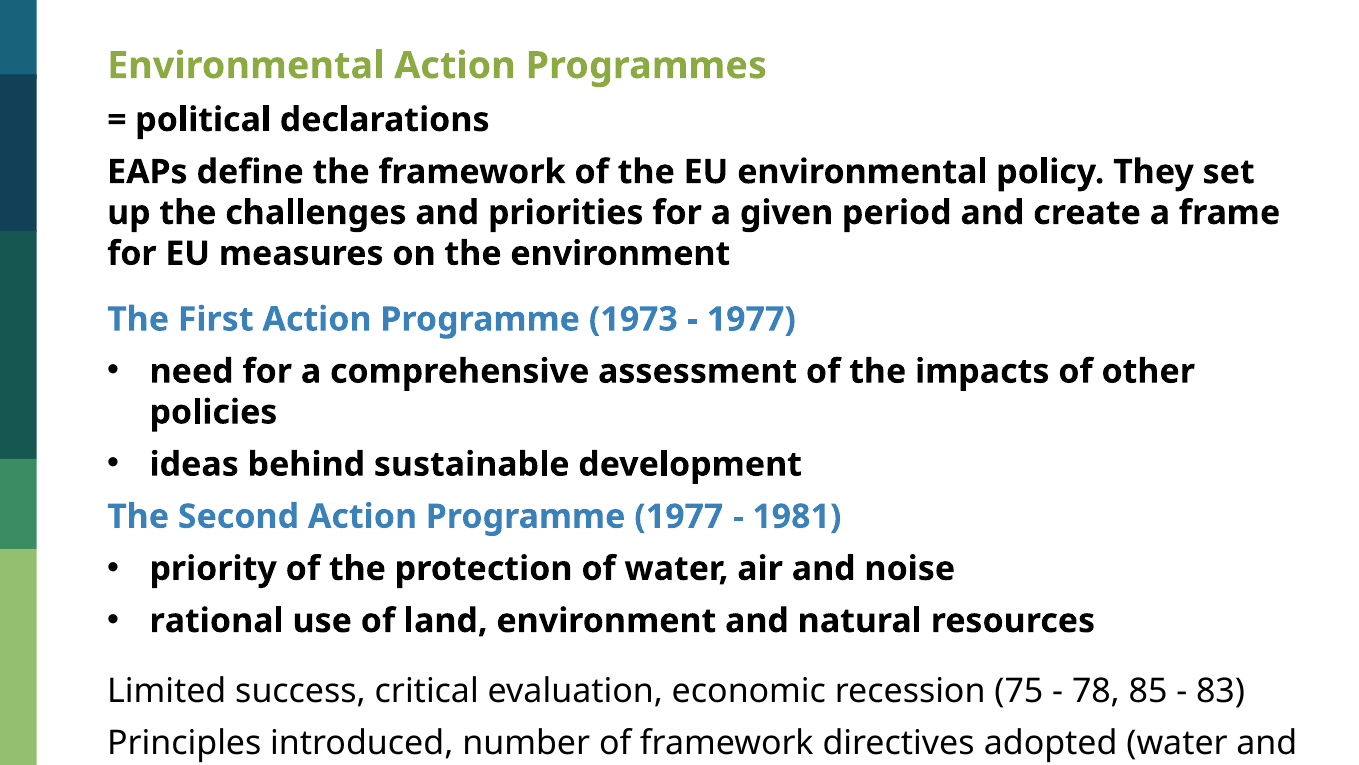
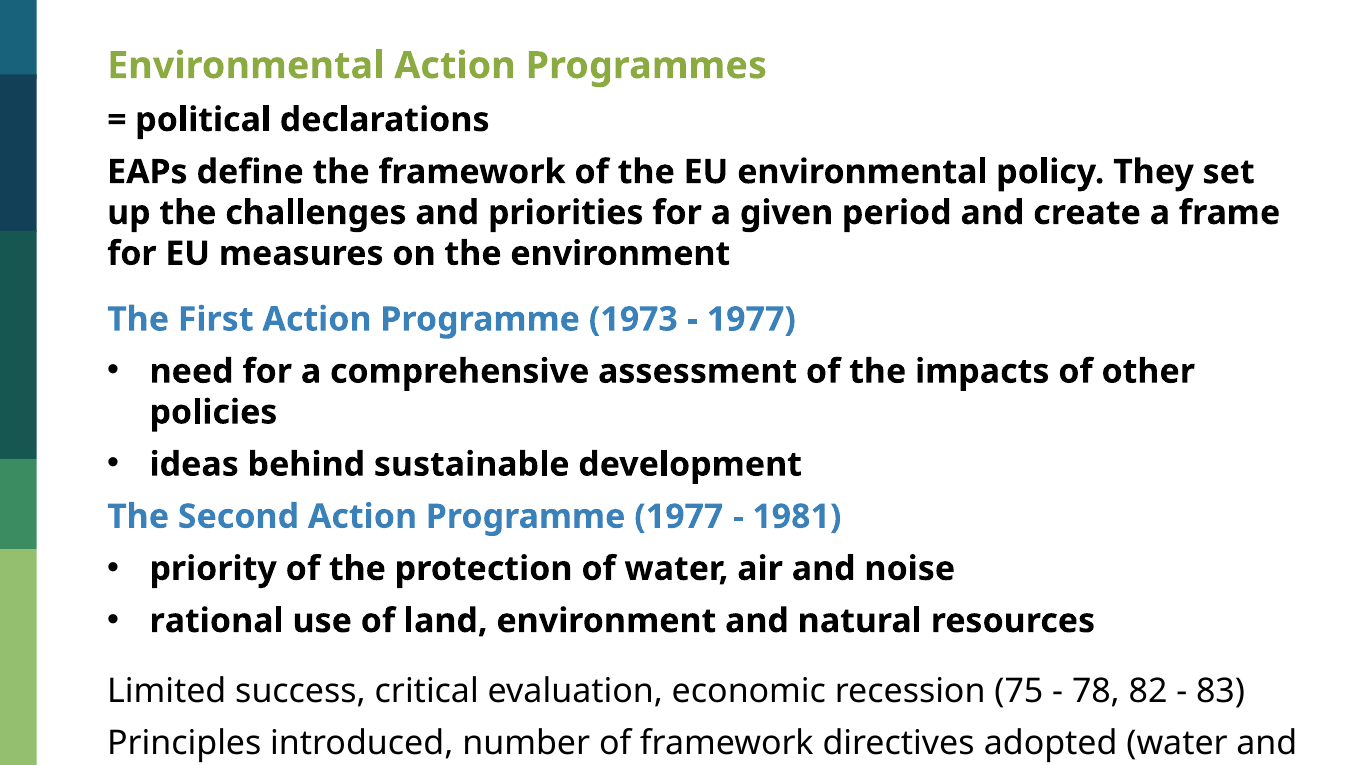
85: 85 -> 82 (1148, 691)
